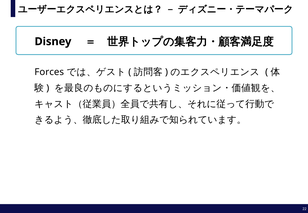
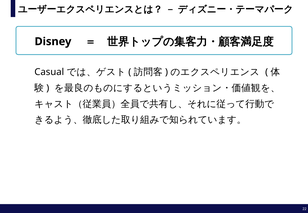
Forces: Forces -> Casual (49, 72)
